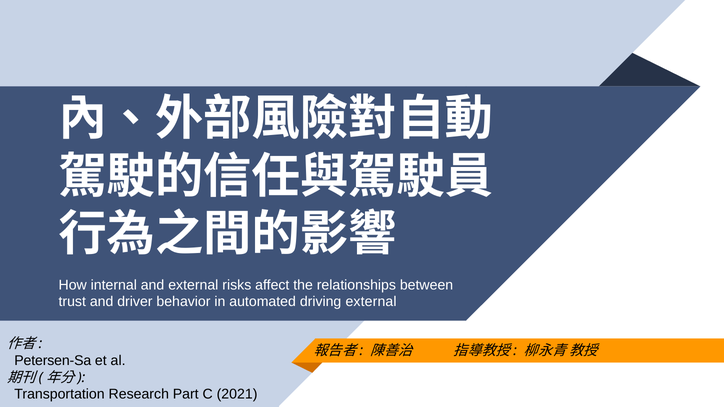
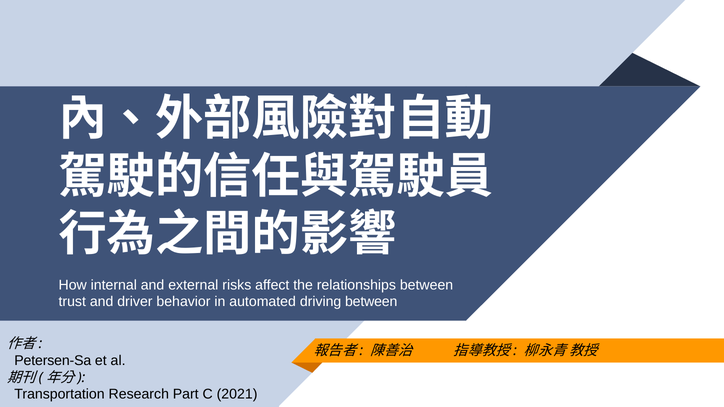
driving external: external -> between (371, 302)
